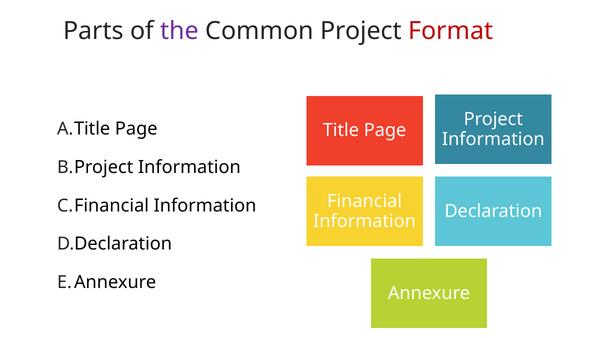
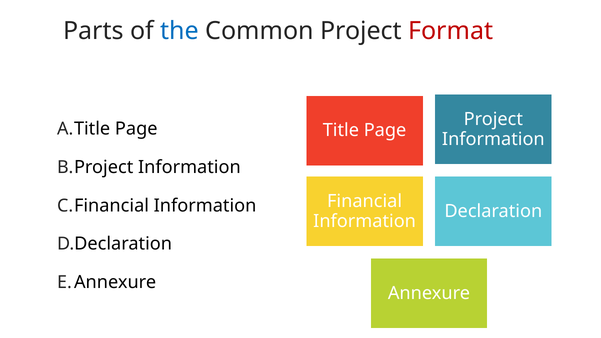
the colour: purple -> blue (180, 31)
